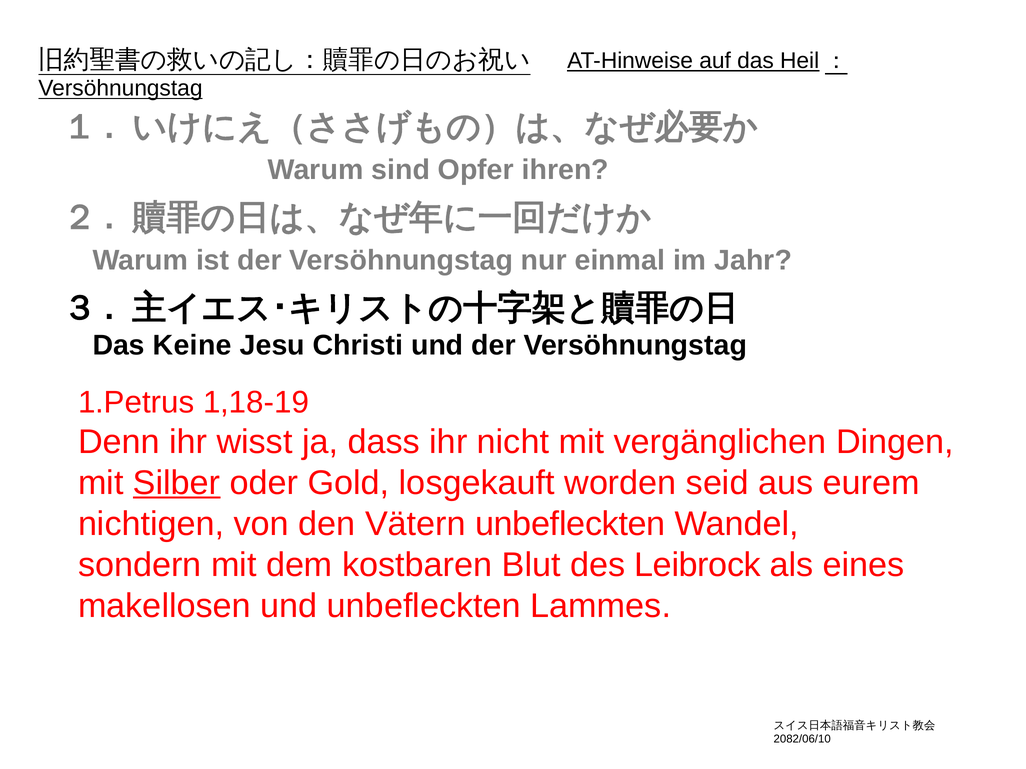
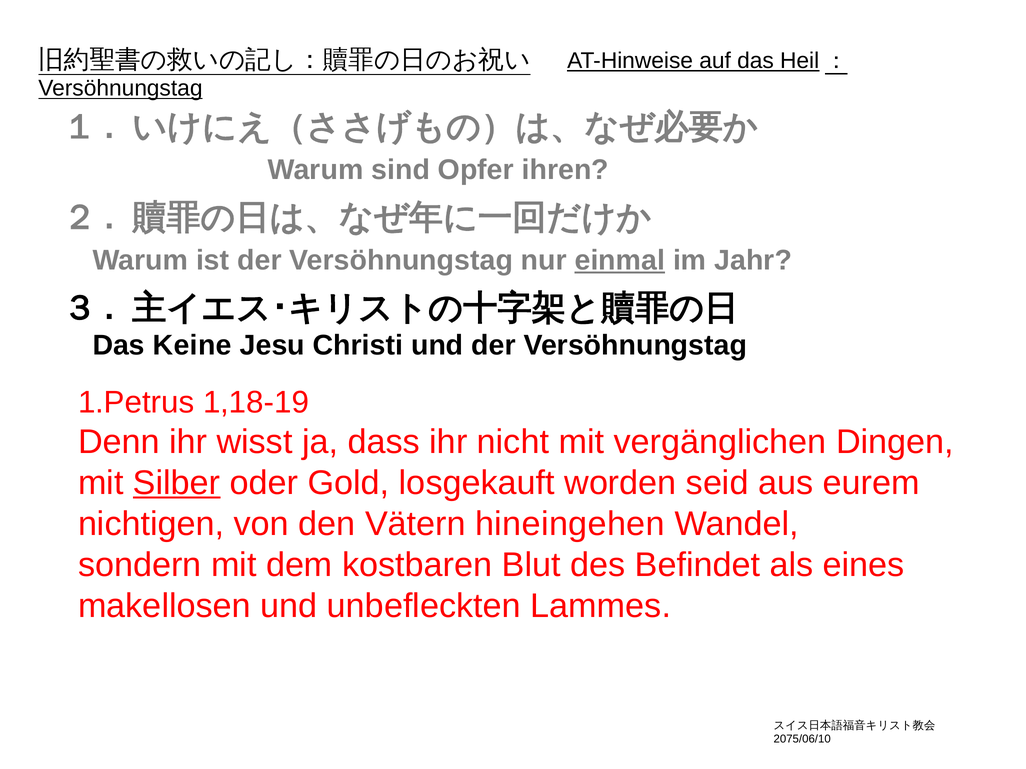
einmal underline: none -> present (620, 260)
Vätern unbefleckten: unbefleckten -> hineingehen (570, 524)
Leibrock: Leibrock -> Befindet (697, 565)
2082/06/10: 2082/06/10 -> 2075/06/10 (802, 740)
